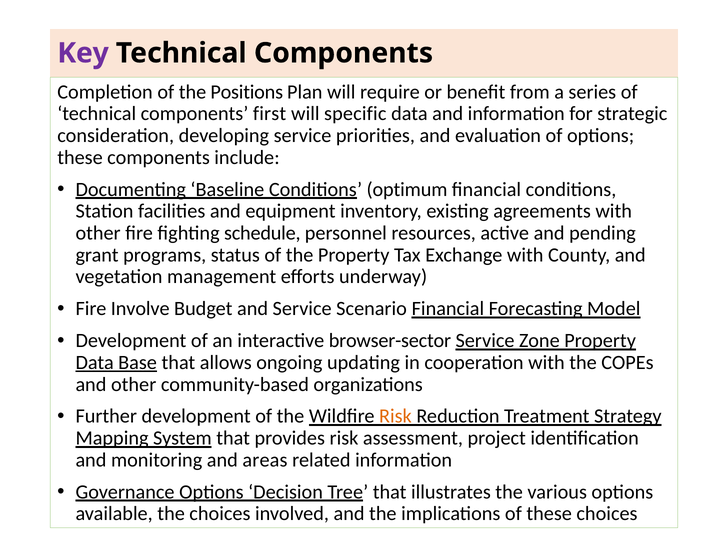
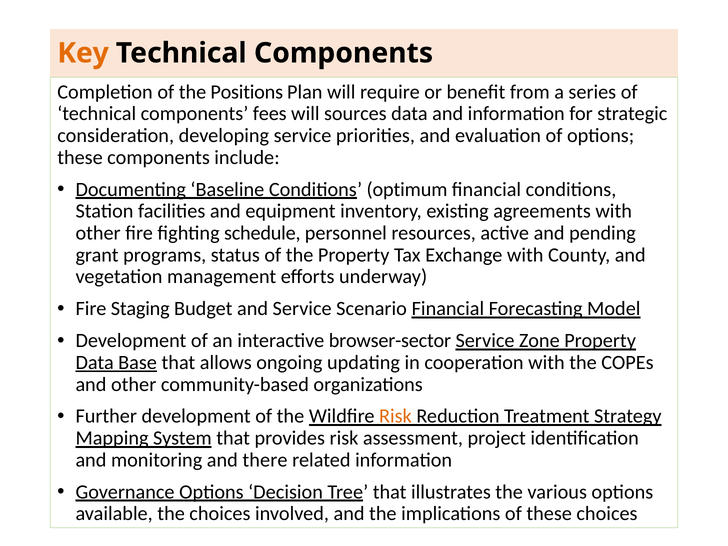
Key colour: purple -> orange (83, 53)
first: first -> fees (270, 114)
specific: specific -> sources (355, 114)
Involve: Involve -> Staging (140, 309)
areas: areas -> there (265, 460)
